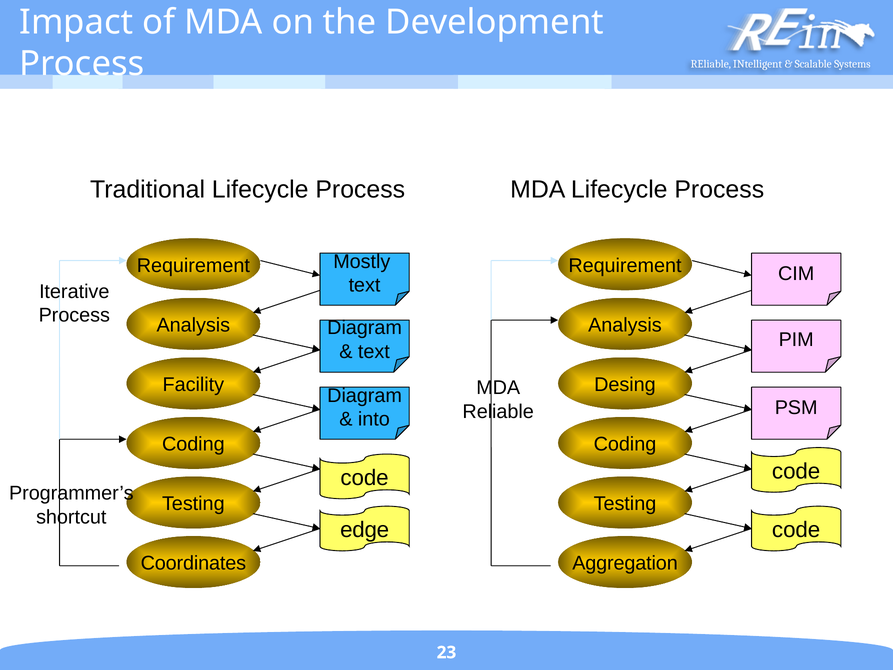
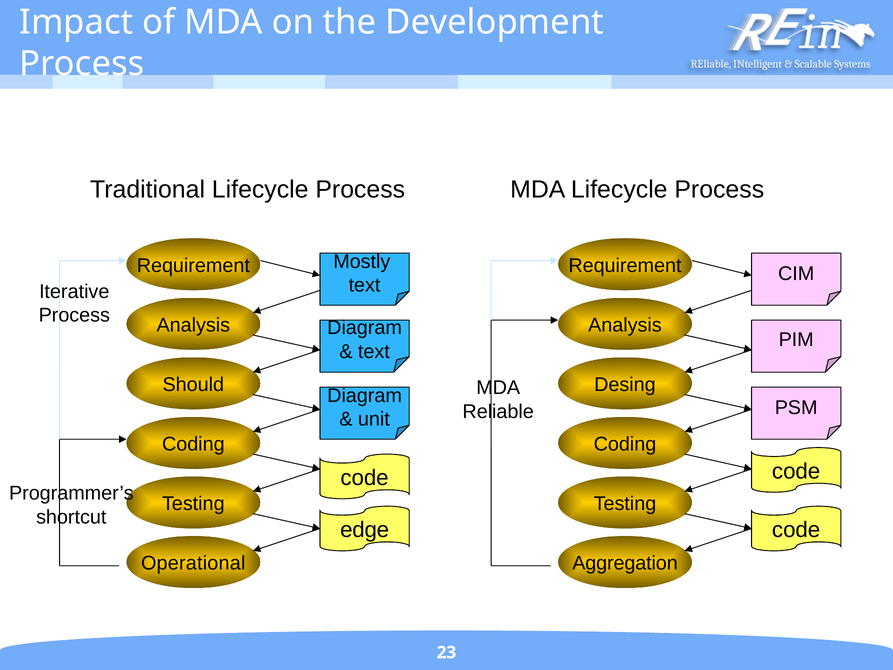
Facility: Facility -> Should (193, 385)
into: into -> unit (374, 419)
Coordinates: Coordinates -> Operational (193, 563)
